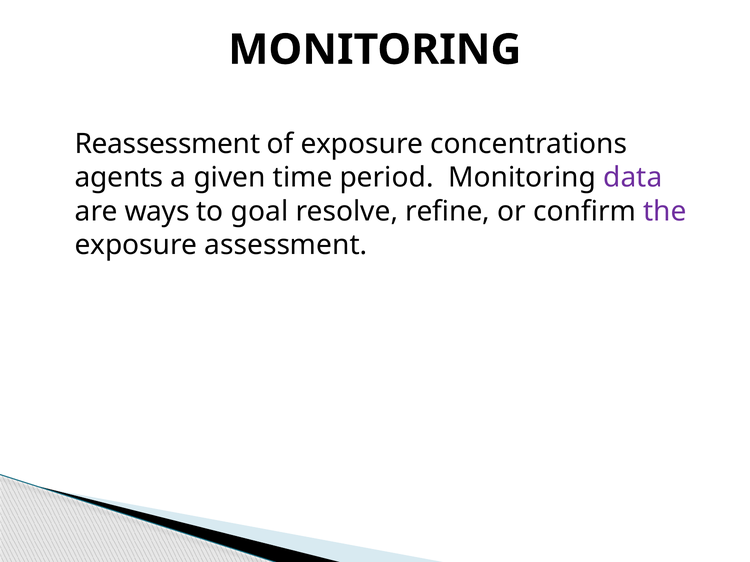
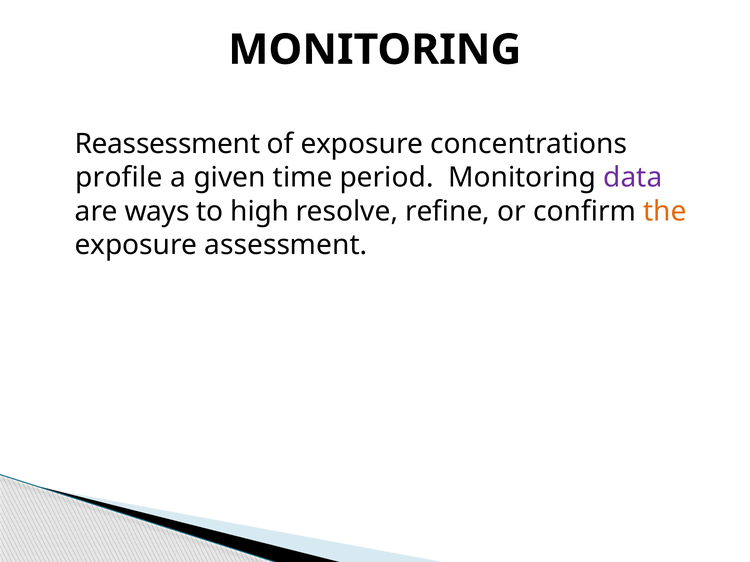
agents: agents -> profile (119, 178)
goal: goal -> high (260, 212)
the colour: purple -> orange (665, 212)
